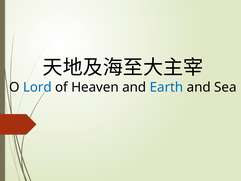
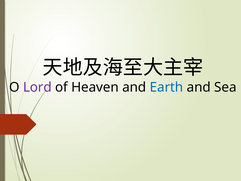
Lord colour: blue -> purple (37, 87)
